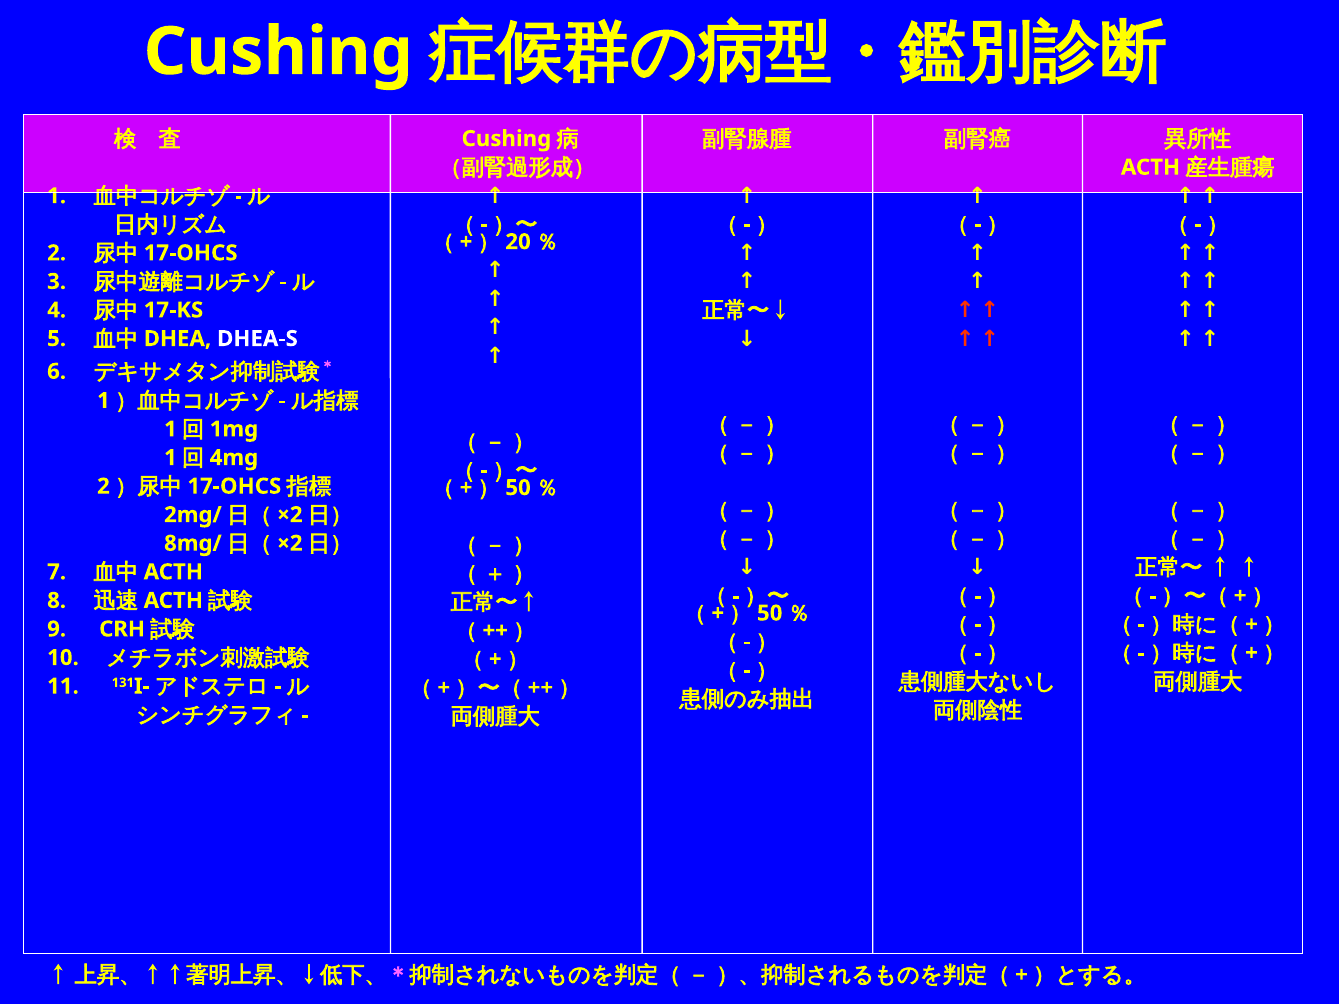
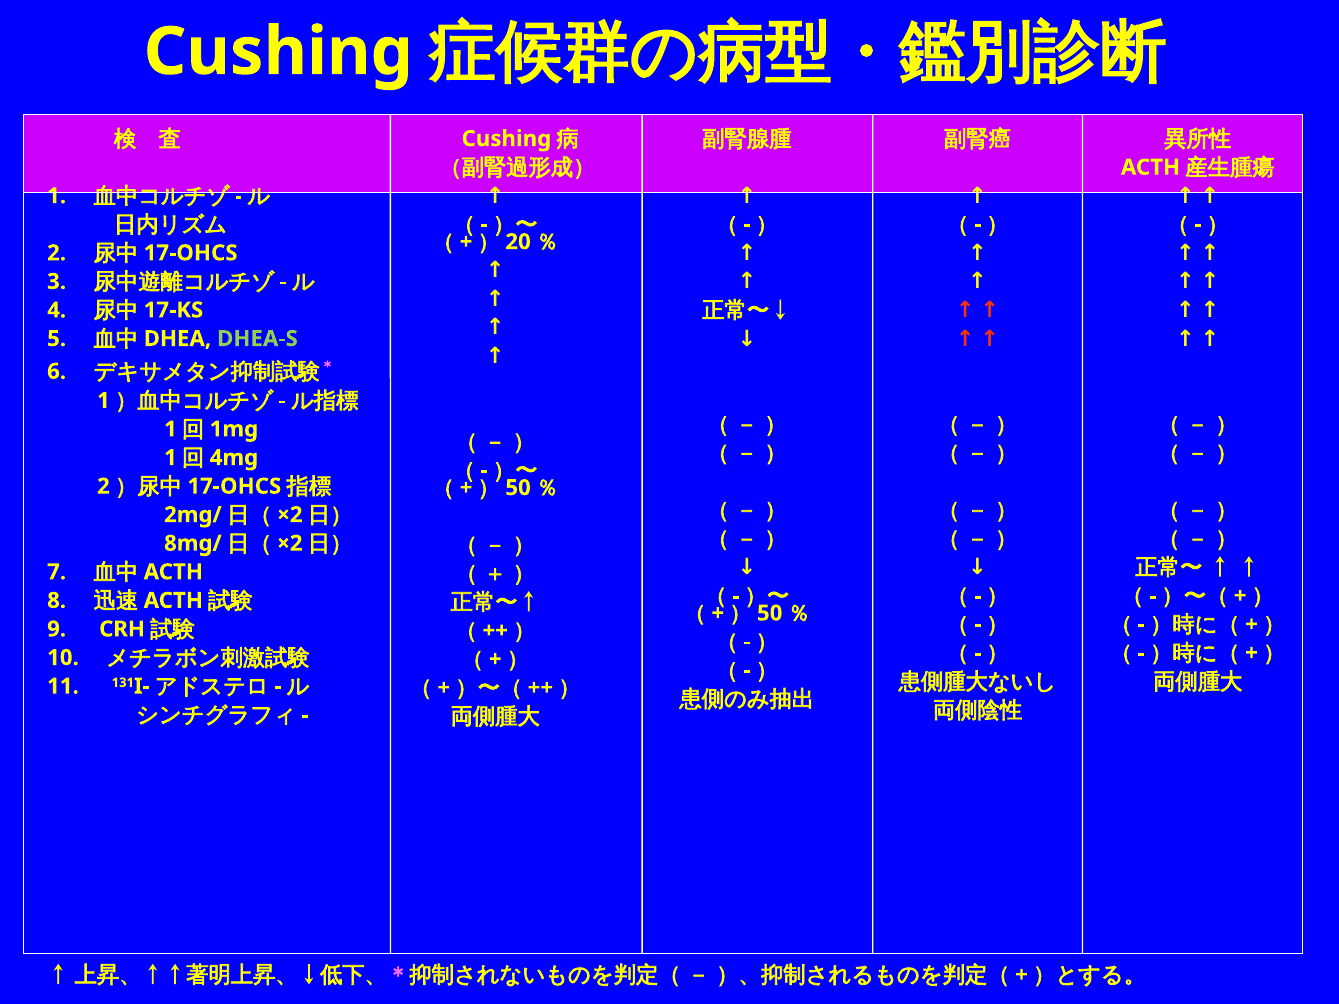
DHEA-S colour: white -> light green (257, 339)
